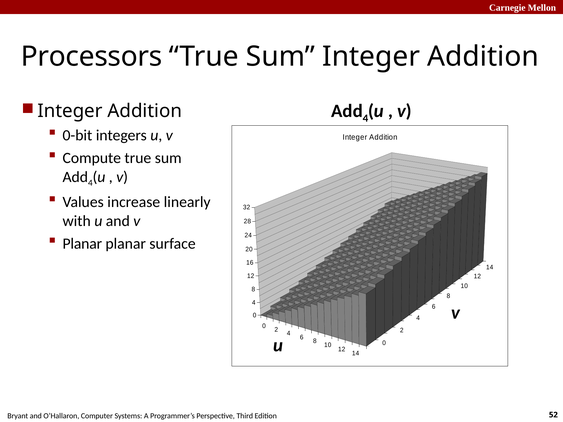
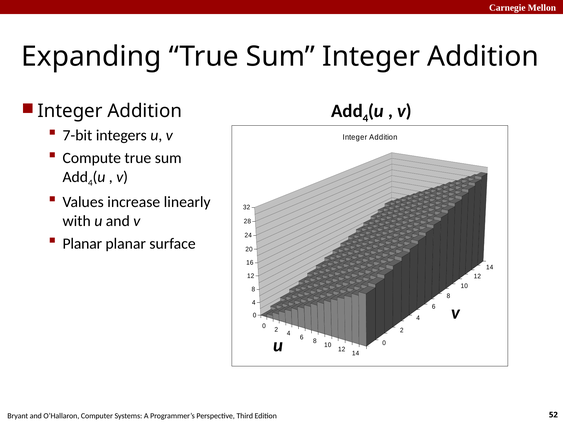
Processors: Processors -> Expanding (91, 57)
0-bit: 0-bit -> 7-bit (77, 136)
